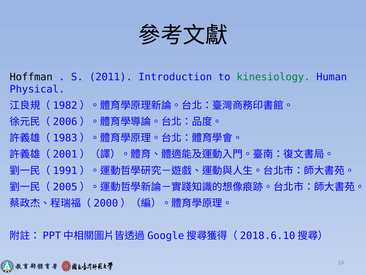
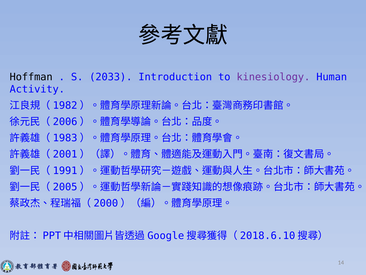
2011: 2011 -> 2033 (111, 77)
kinesiology colour: green -> purple (273, 77)
Physical: Physical -> Activity (37, 89)
